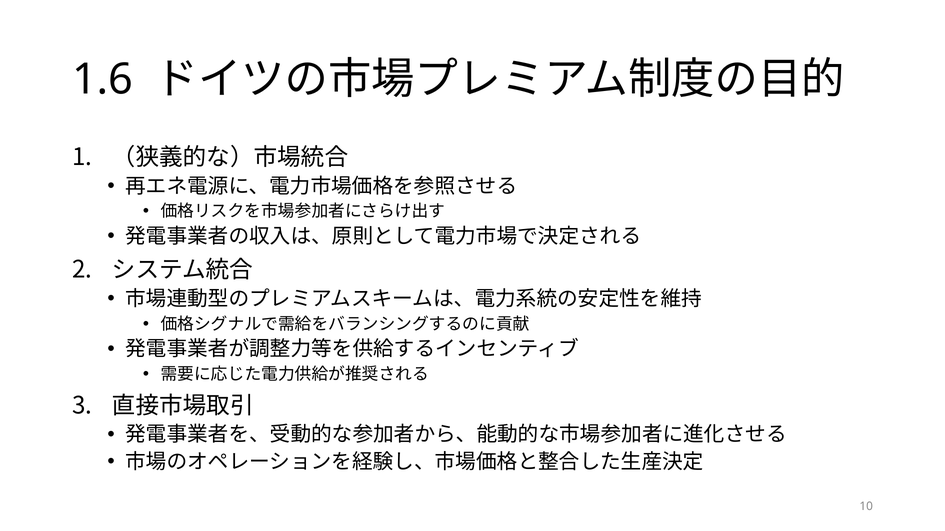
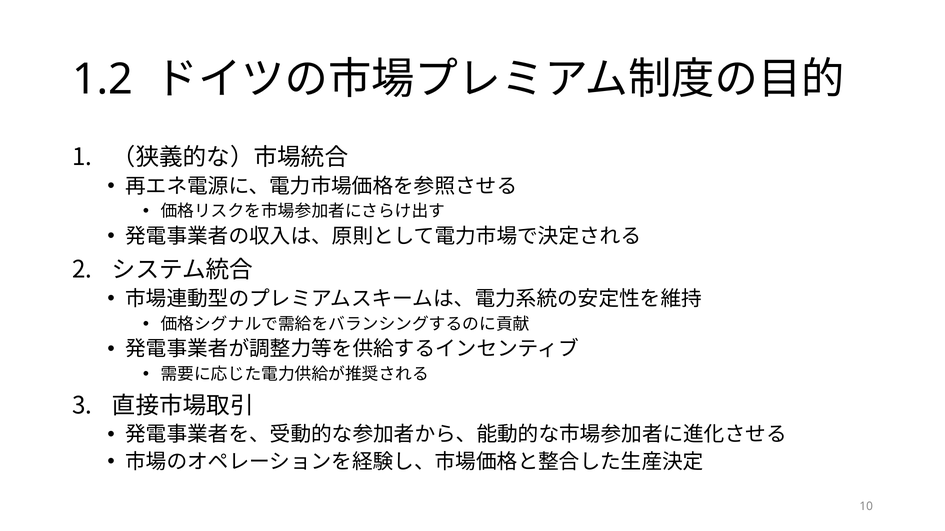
1.6: 1.6 -> 1.2 (103, 79)
